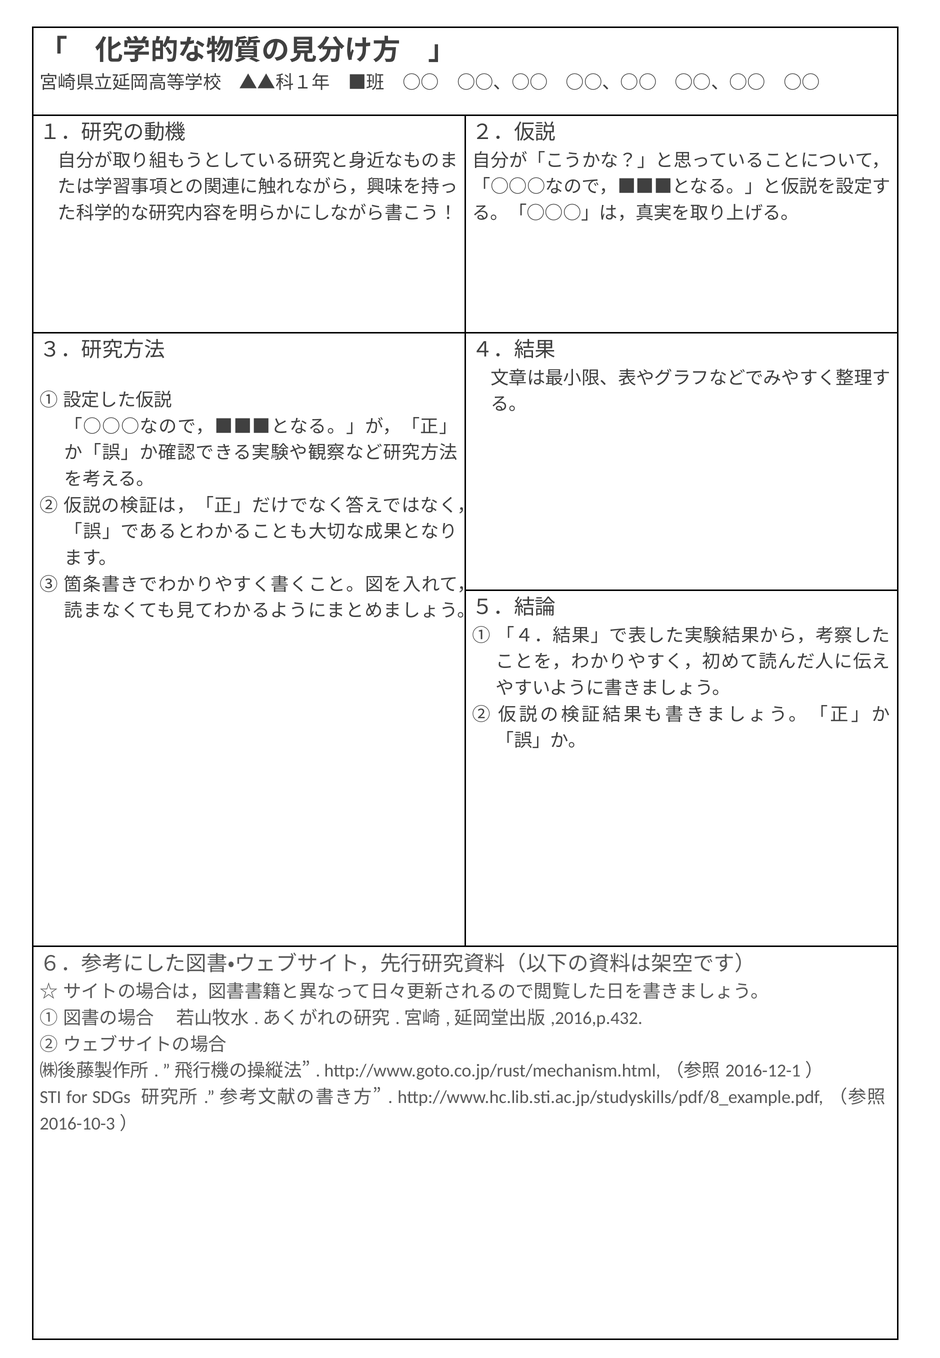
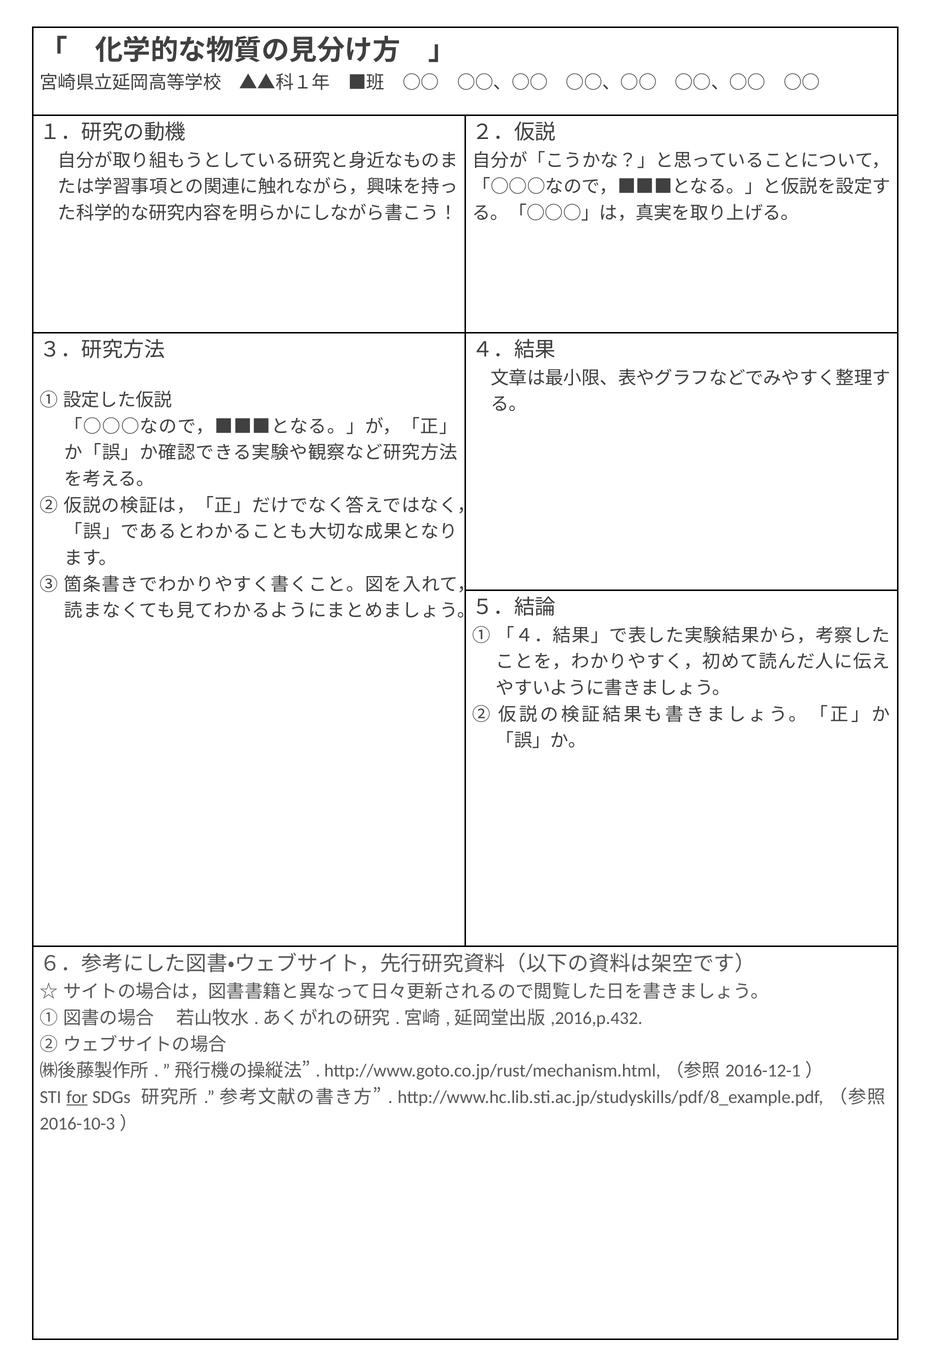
for underline: none -> present (77, 1097)
